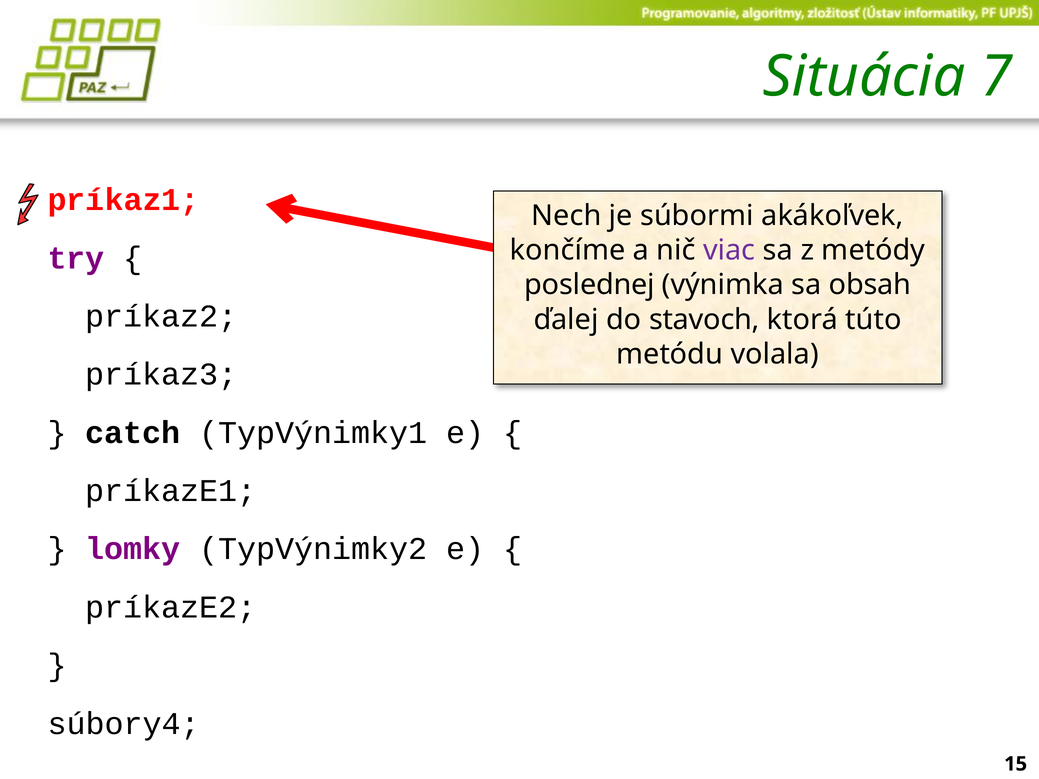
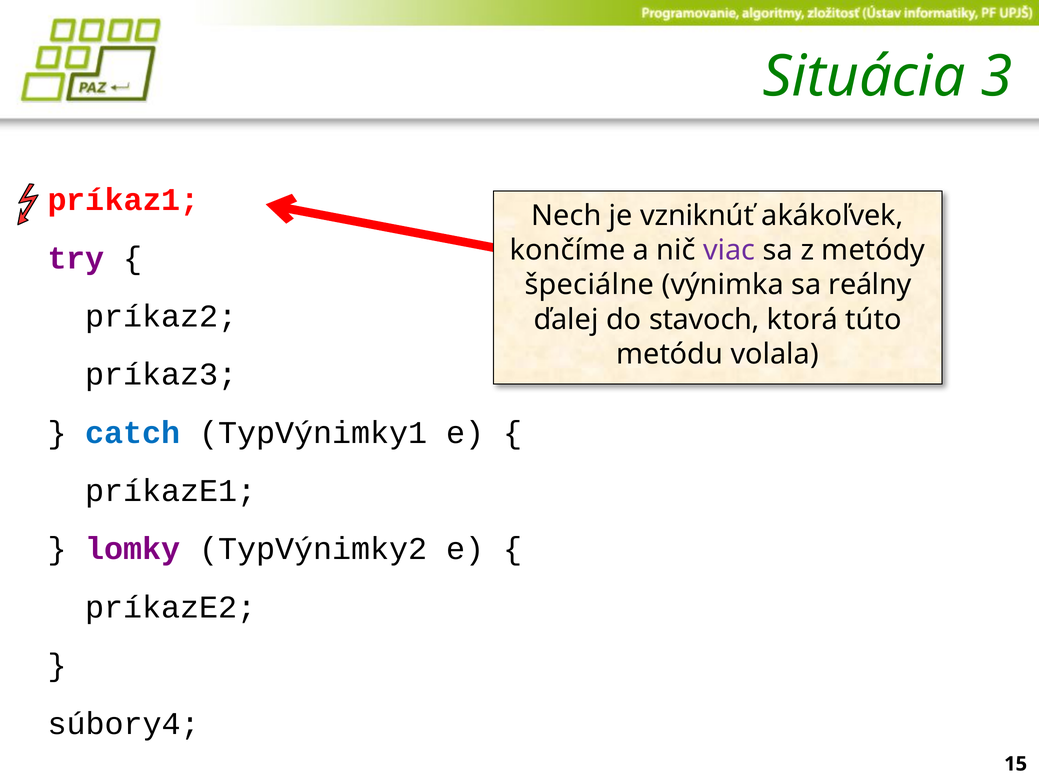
7: 7 -> 3 (996, 77)
súbormi: súbormi -> vzniknúť (697, 216)
poslednej: poslednej -> špeciálne (589, 285)
obsah: obsah -> reálny (870, 285)
catch colour: black -> blue (133, 433)
